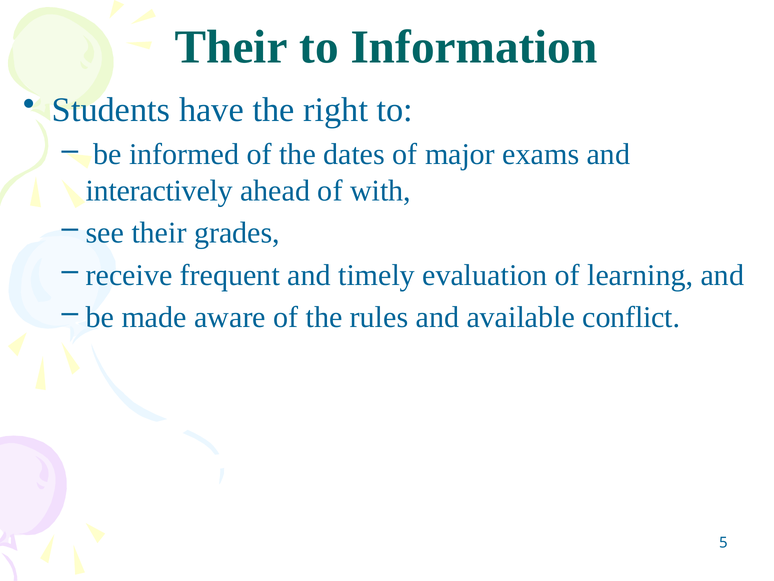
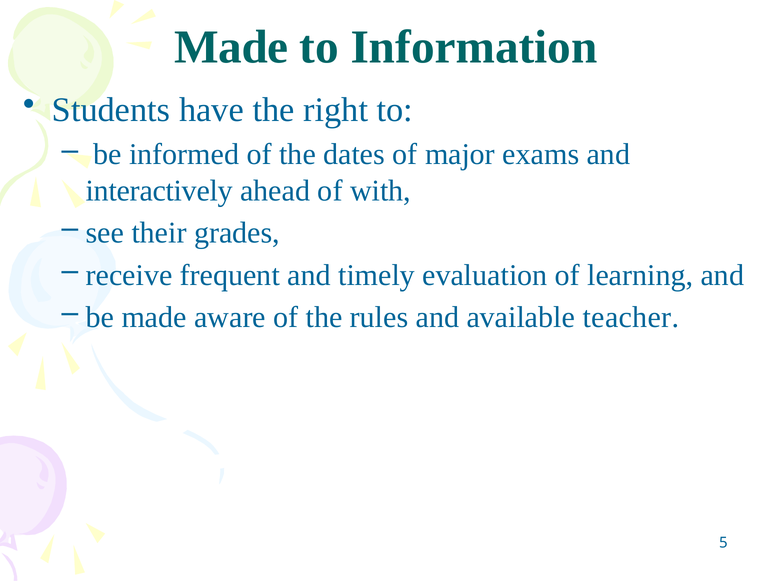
Their: Their -> Made (231, 47)
conflict: conflict -> teacher (631, 317)
